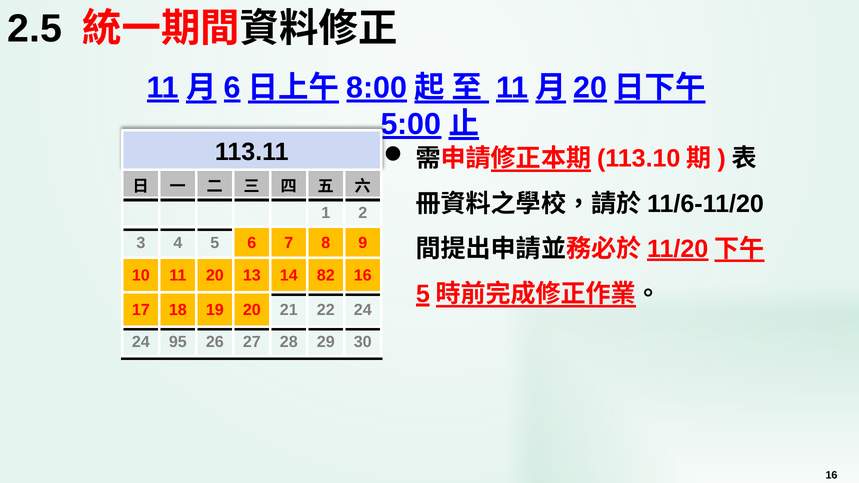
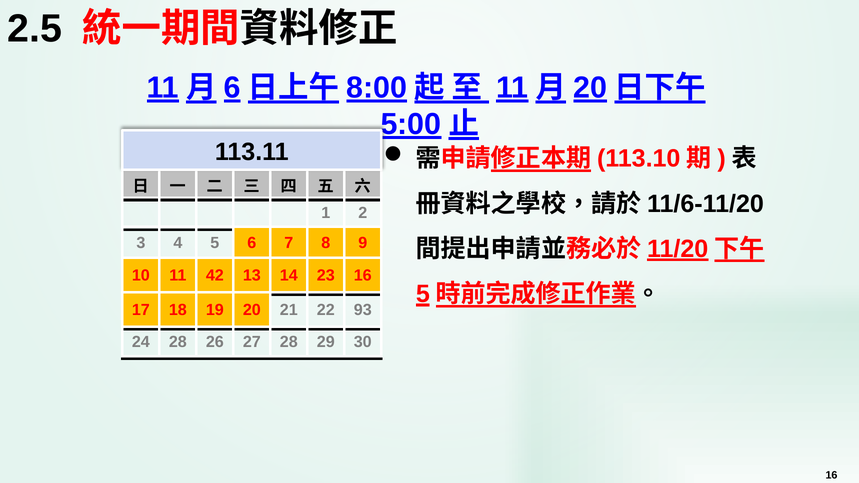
11 20: 20 -> 42 (215, 276)
82: 82 -> 23 (326, 276)
22 24: 24 -> 93 (363, 310)
24 95: 95 -> 28 (178, 342)
